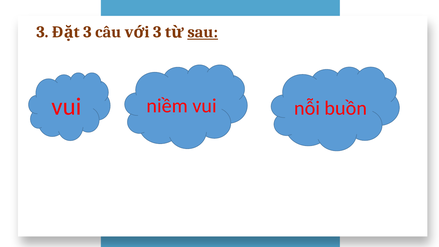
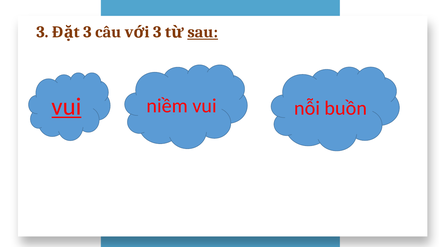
vui underline: none -> present (66, 107)
